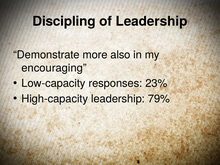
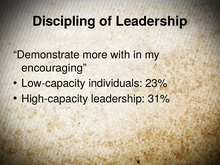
also: also -> with (120, 55)
responses: responses -> individuals (115, 83)
79%: 79% -> 31% (159, 99)
